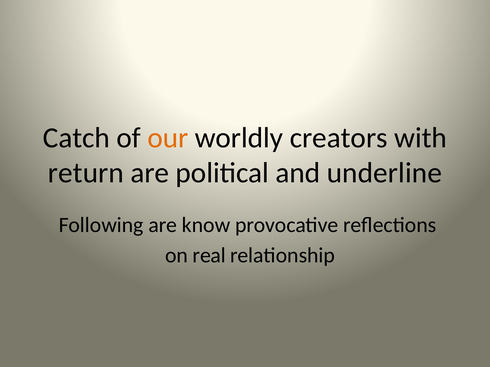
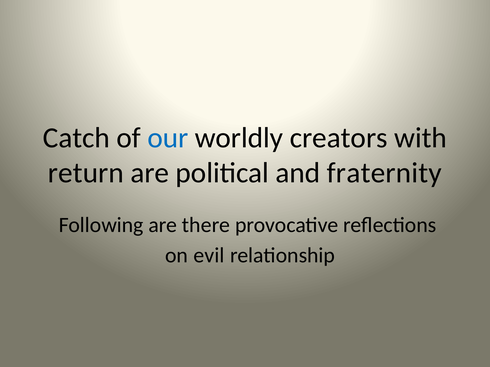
our colour: orange -> blue (168, 138)
underline: underline -> fraternity (384, 173)
know: know -> there (206, 225)
real: real -> evil (209, 256)
